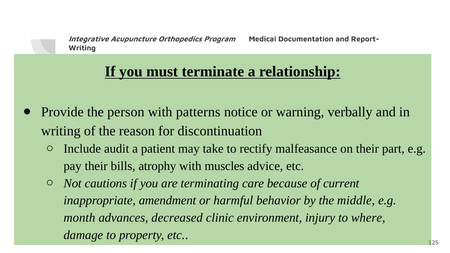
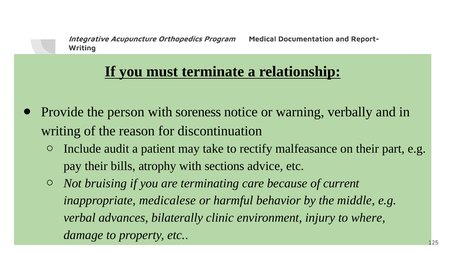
patterns: patterns -> soreness (198, 112)
muscles: muscles -> sections (224, 166)
cautions: cautions -> bruising (106, 183)
amendment: amendment -> medicalese (167, 201)
month: month -> verbal (80, 218)
decreased: decreased -> bilaterally (177, 218)
